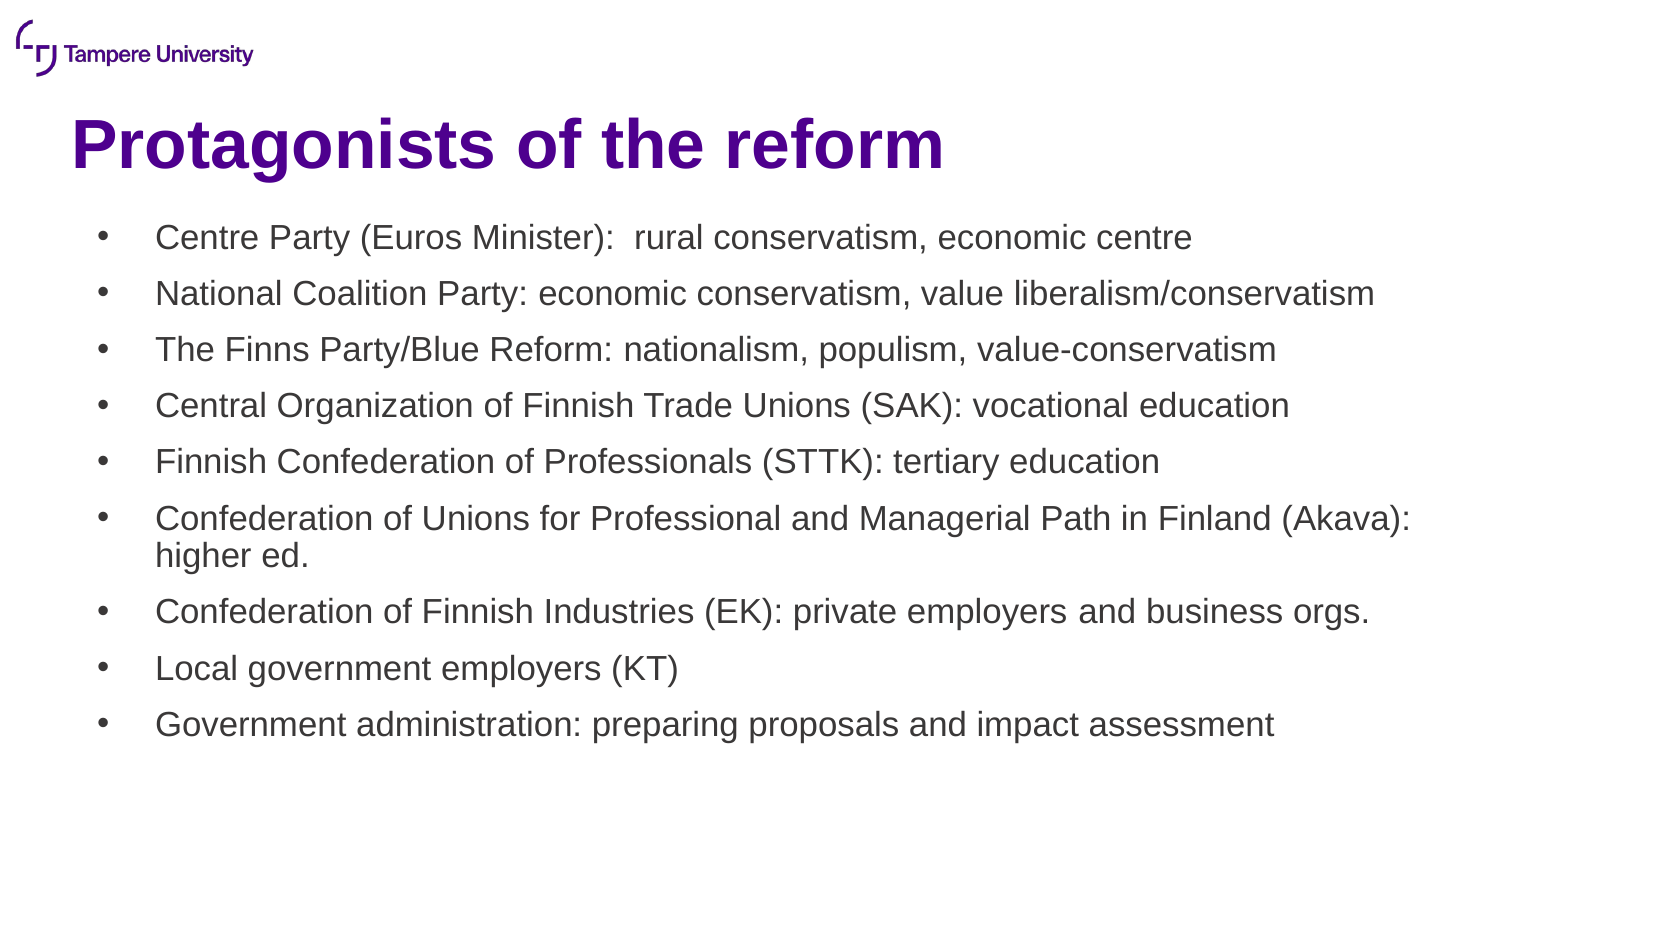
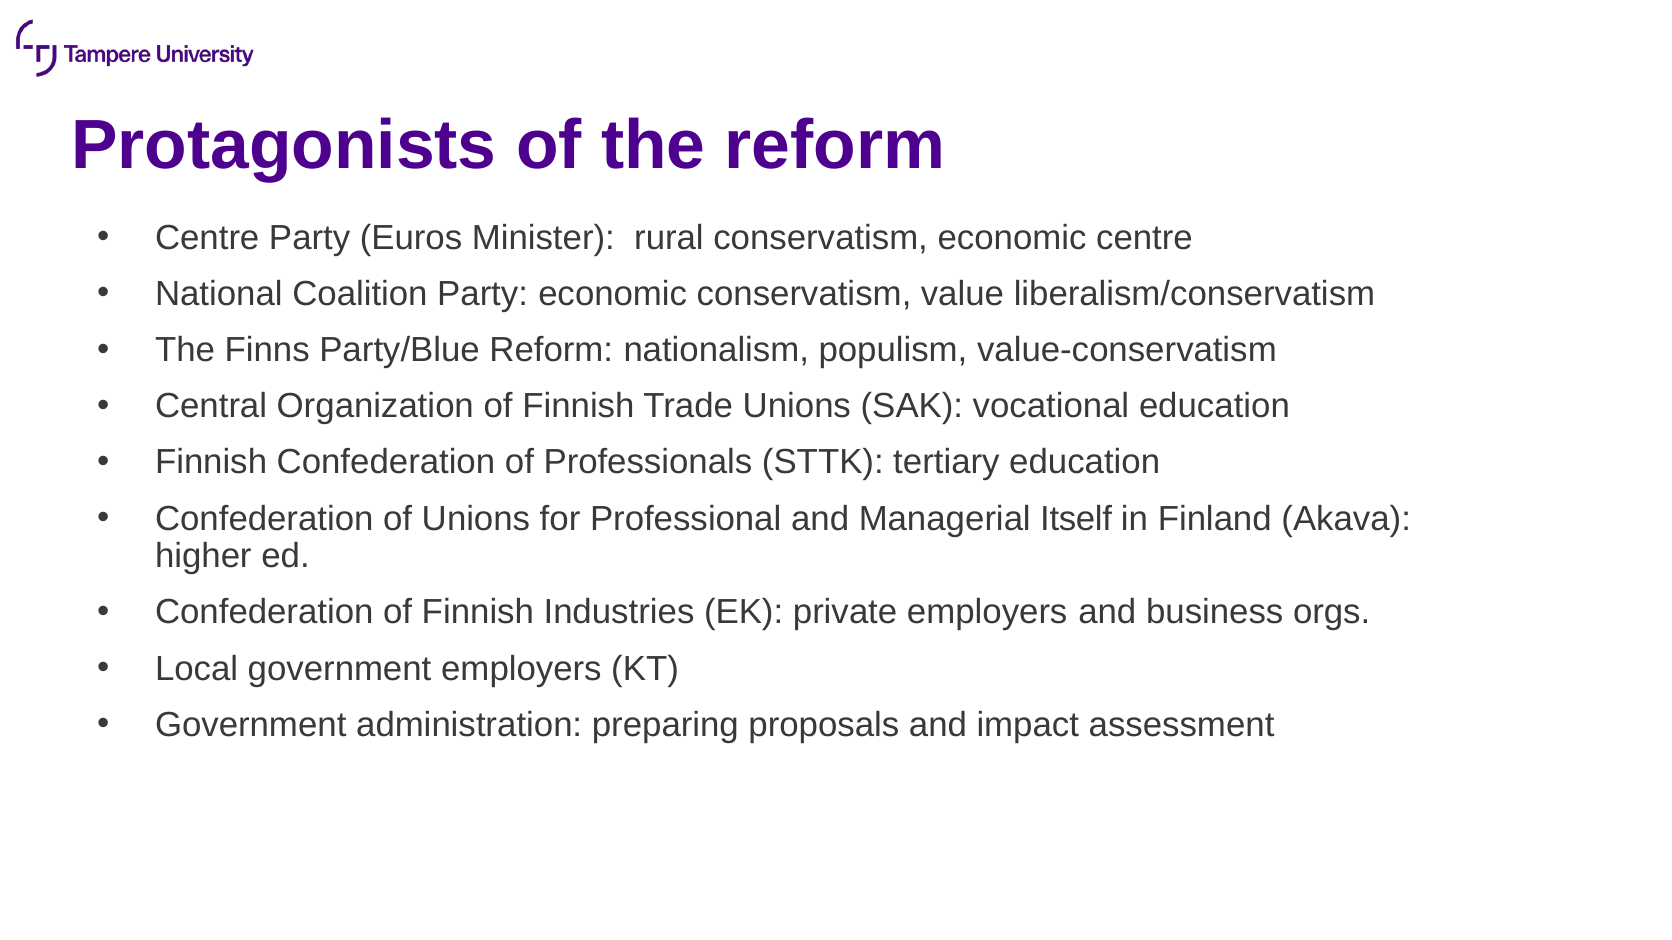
Path: Path -> Itself (1076, 519)
